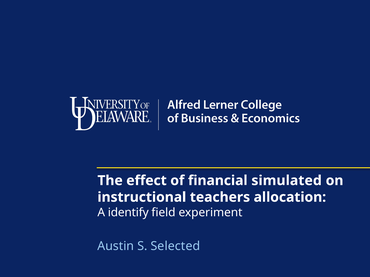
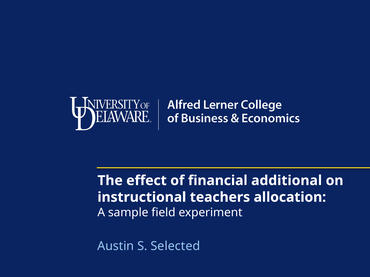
simulated: simulated -> additional (287, 181)
identify: identify -> sample (128, 213)
